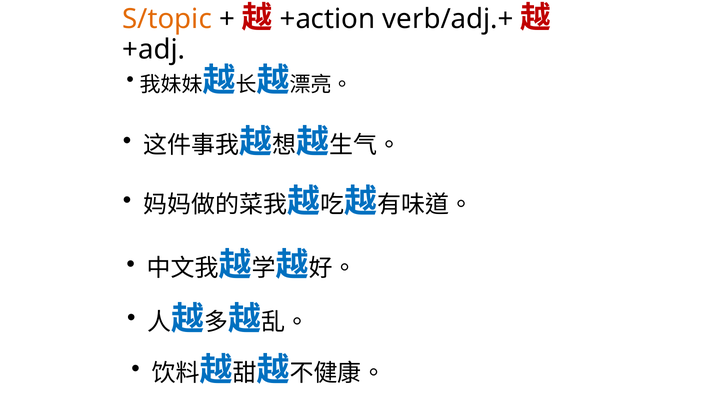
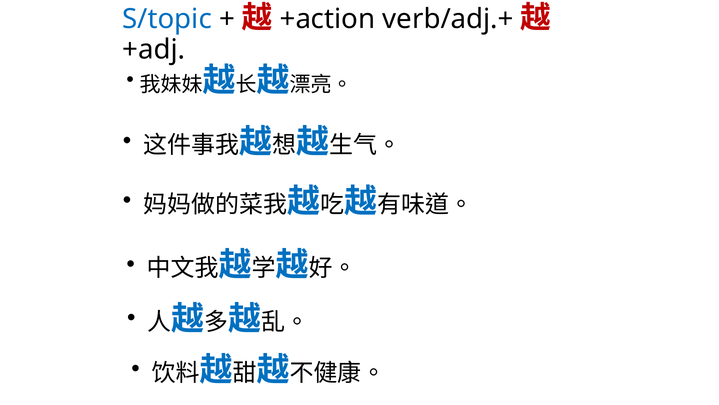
S/topic colour: orange -> blue (167, 19)
